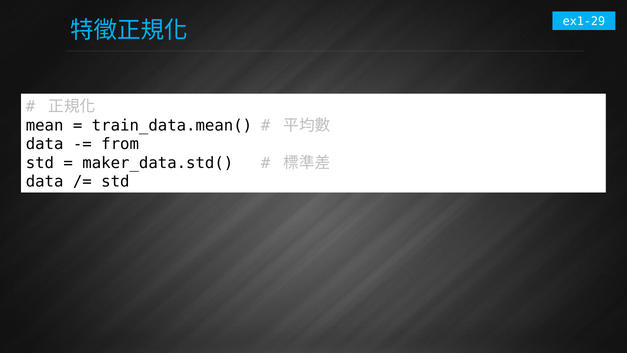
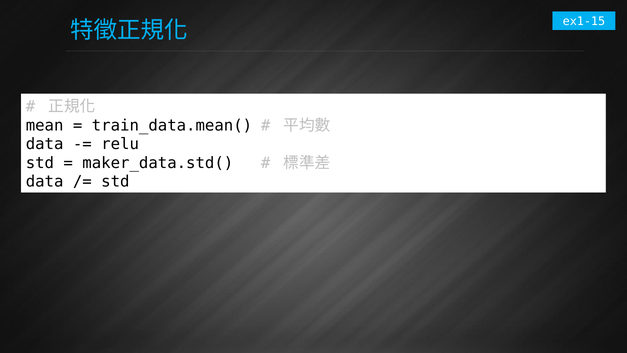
ex1-29: ex1-29 -> ex1-15 (584, 22)
from: from -> relu (120, 144)
